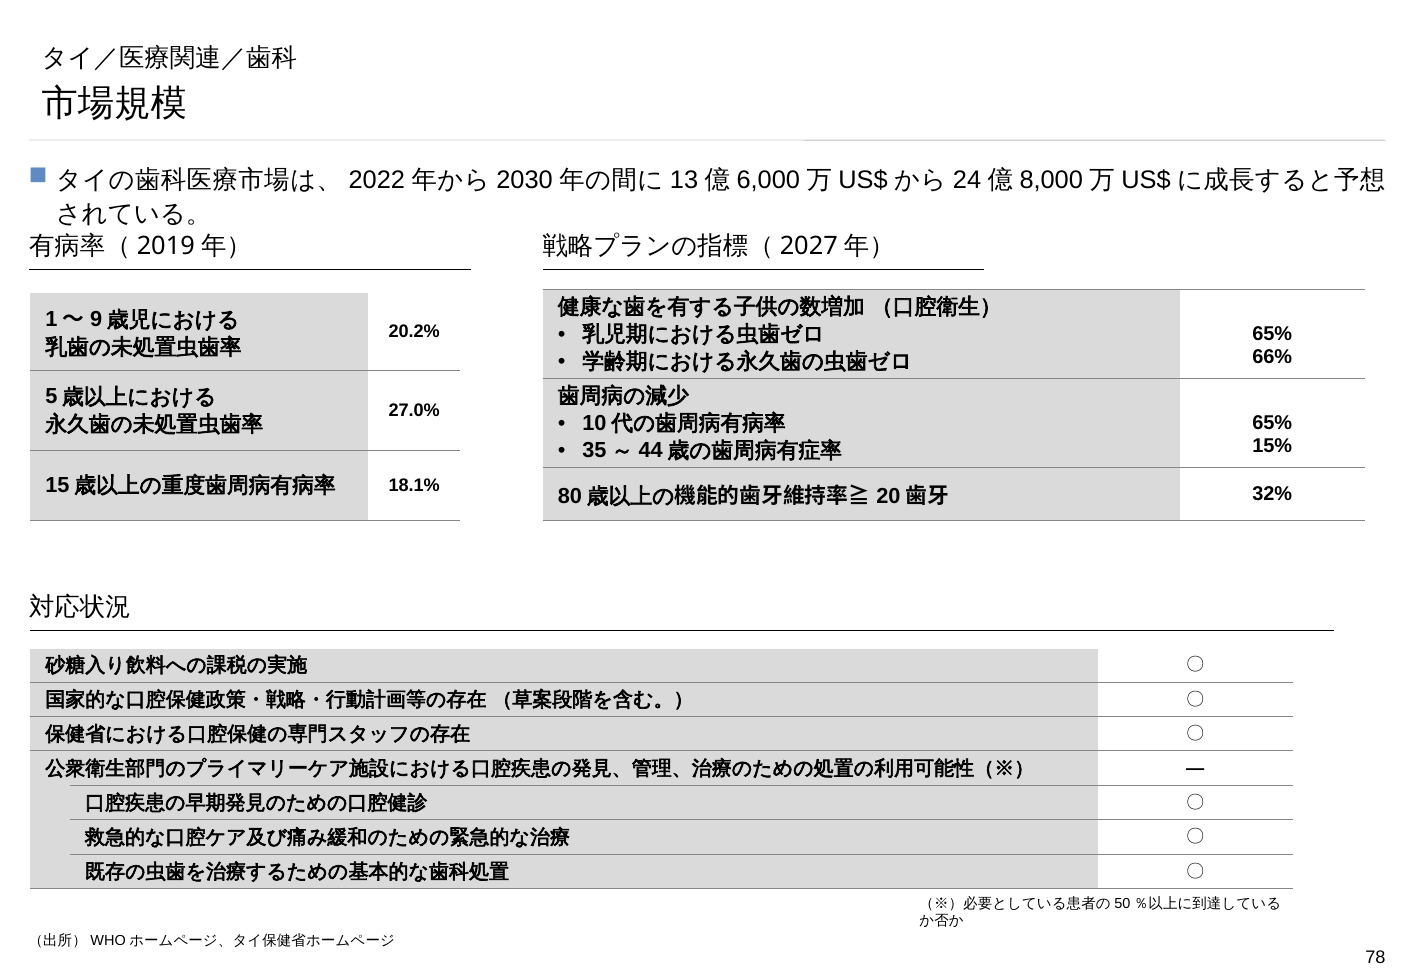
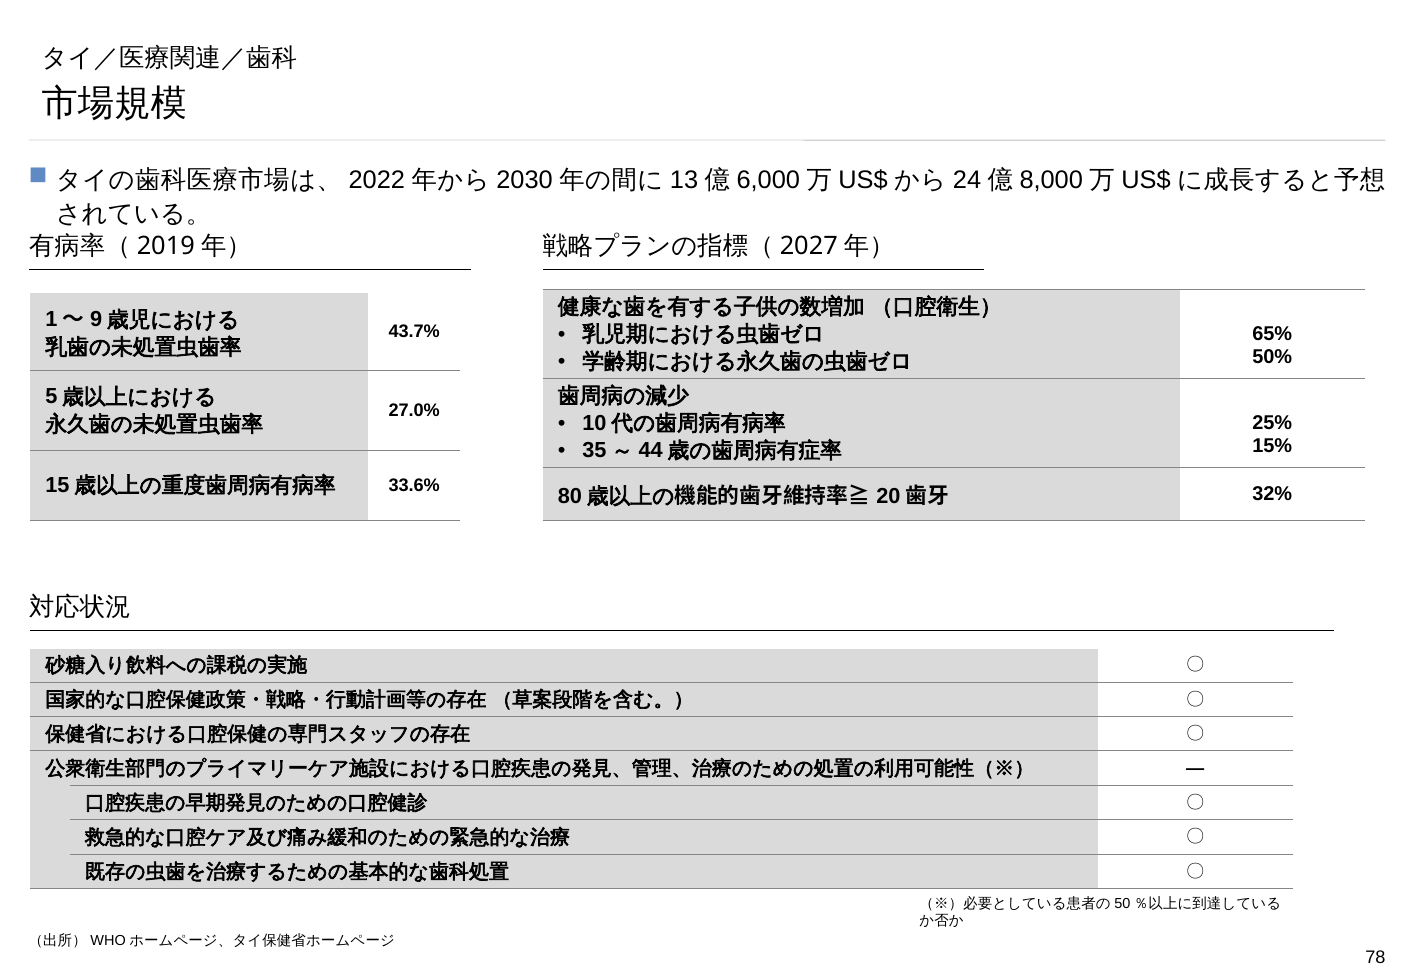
20.2%: 20.2% -> 43.7% (414, 331)
66%: 66% -> 50% (1272, 356)
65%: 65% -> 25% (1272, 423)
18.1%: 18.1% -> 33.6% (414, 485)
